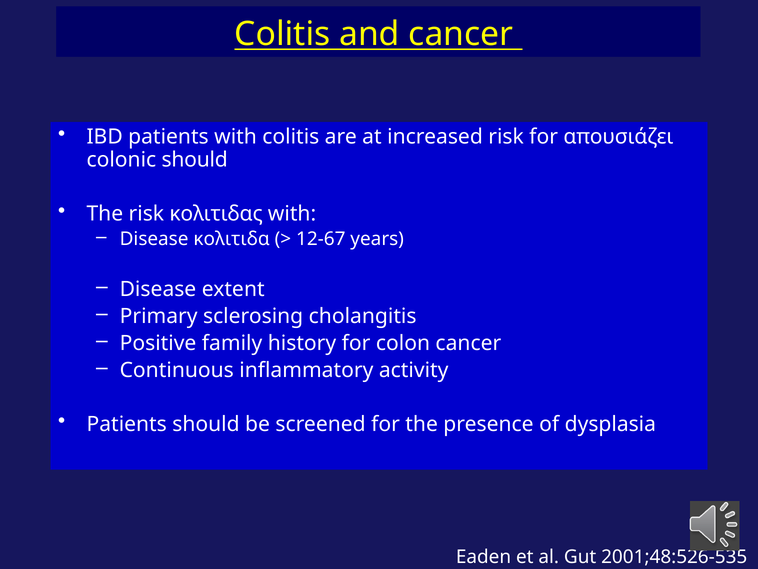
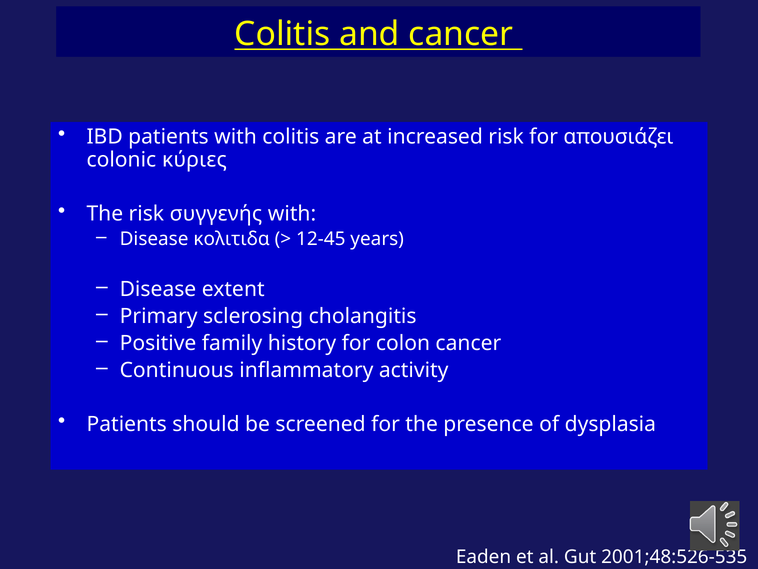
colonic should: should -> κύριες (194, 160)
κολιτιδας: κολιτιδας -> συγγενής (216, 214)
12-67: 12-67 -> 12-45 (321, 239)
